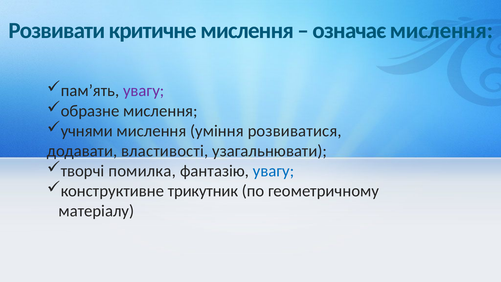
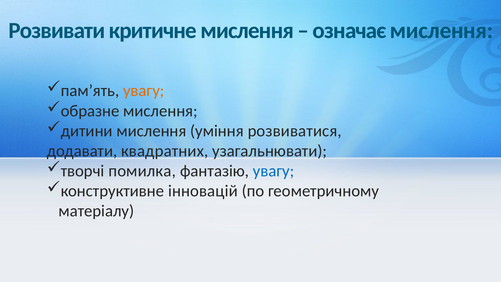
увагу colour: purple -> orange (144, 91)
учнями: учнями -> дитини (87, 131)
властивості: властивості -> квадратних (165, 151)
трикутник: трикутник -> інновацій (203, 191)
